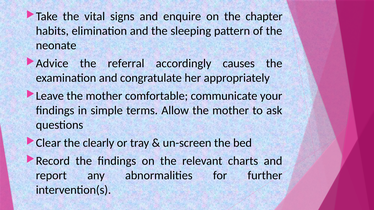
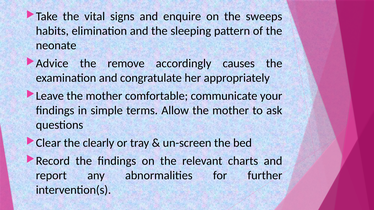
chapter: chapter -> sweeps (264, 17)
referral: referral -> remove (126, 64)
